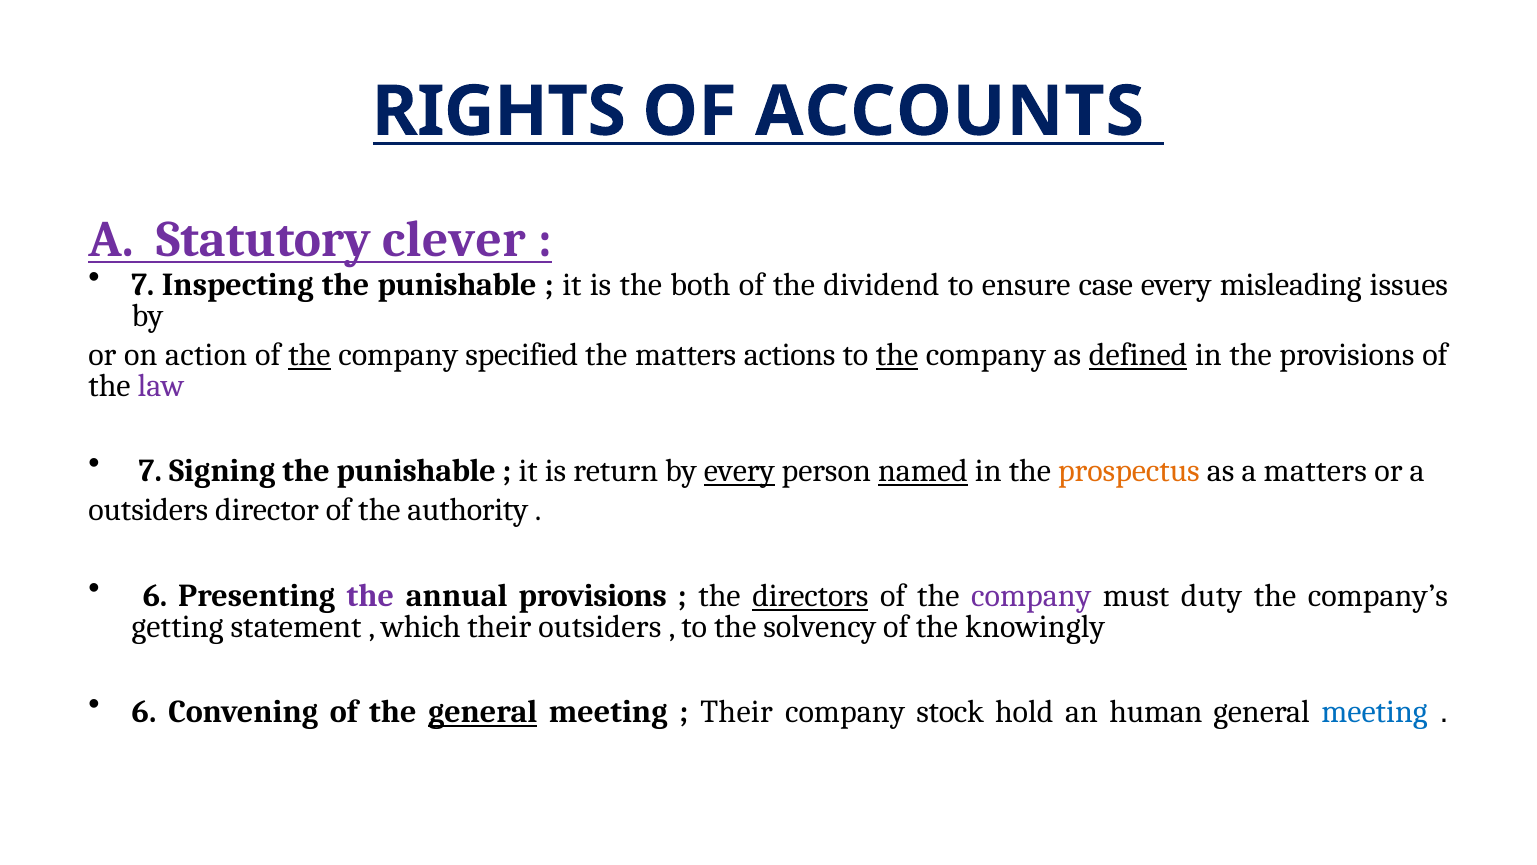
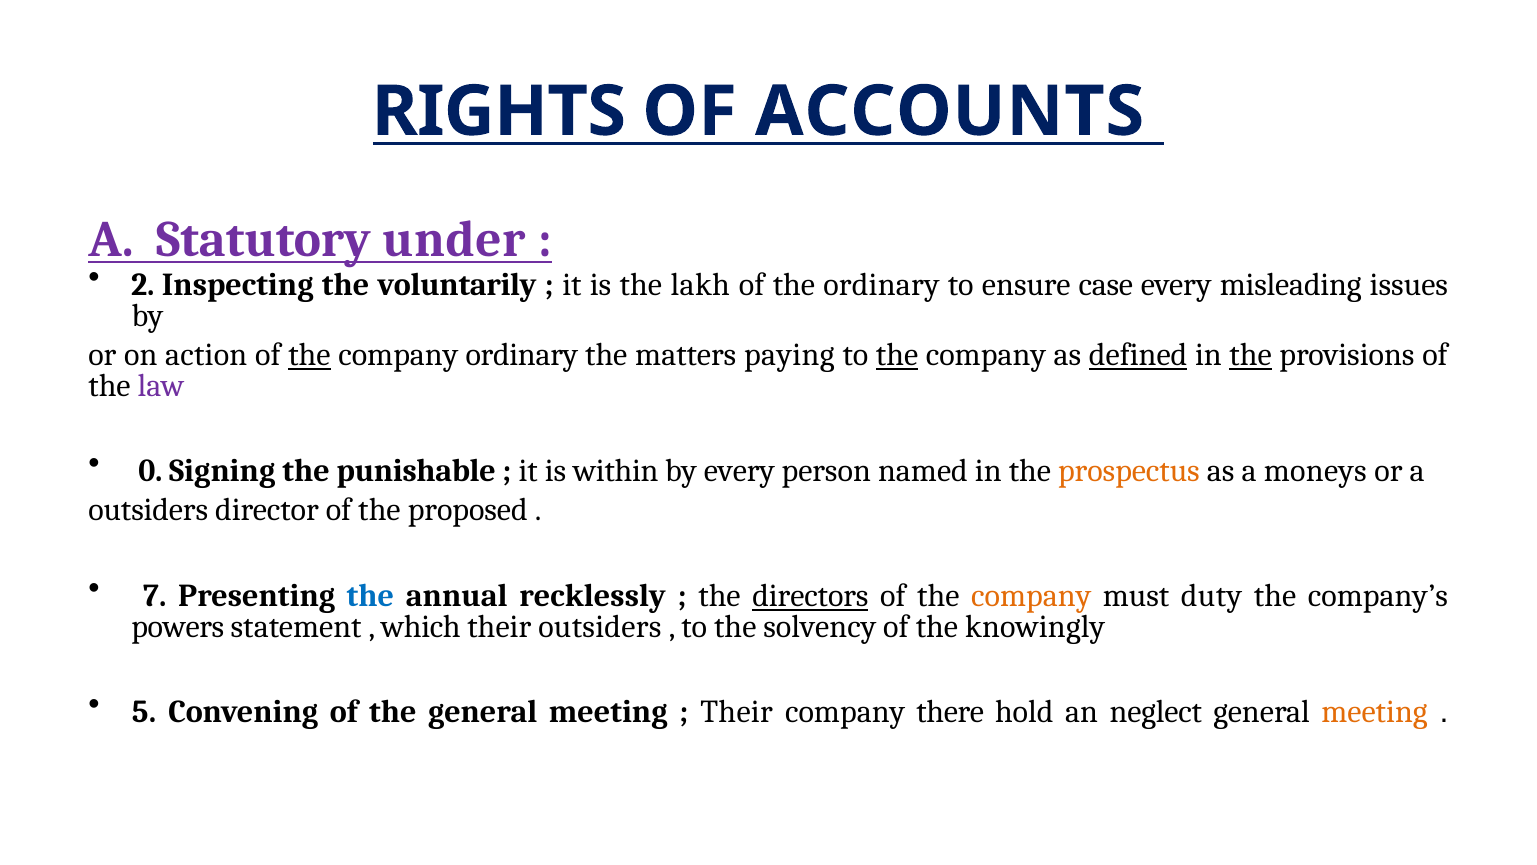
clever: clever -> under (454, 240)
7: 7 -> 2 (143, 285)
Inspecting the punishable: punishable -> voluntarily (457, 285)
both: both -> lakh (700, 285)
the dividend: dividend -> ordinary (881, 285)
company specified: specified -> ordinary (522, 355)
actions: actions -> paying (789, 355)
the underline: none -> present (1251, 355)
7: 7 -> 0 (150, 471)
return: return -> within (616, 471)
every underline: present -> none (739, 471)
named underline: present -> none (923, 471)
a matters: matters -> moneys (1315, 471)
authority: authority -> proposed (468, 510)
6: 6 -> 7 (155, 596)
the colour: purple -> blue (370, 596)
annual provisions: provisions -> recklessly (593, 596)
company colour: purple -> orange (1031, 596)
getting: getting -> powers (178, 626)
6: 6 -> 5 (144, 712)
general underline: present -> none (483, 712)
stock: stock -> there (950, 712)
human: human -> neglect (1156, 712)
meeting colour: blue -> orange (1375, 712)
